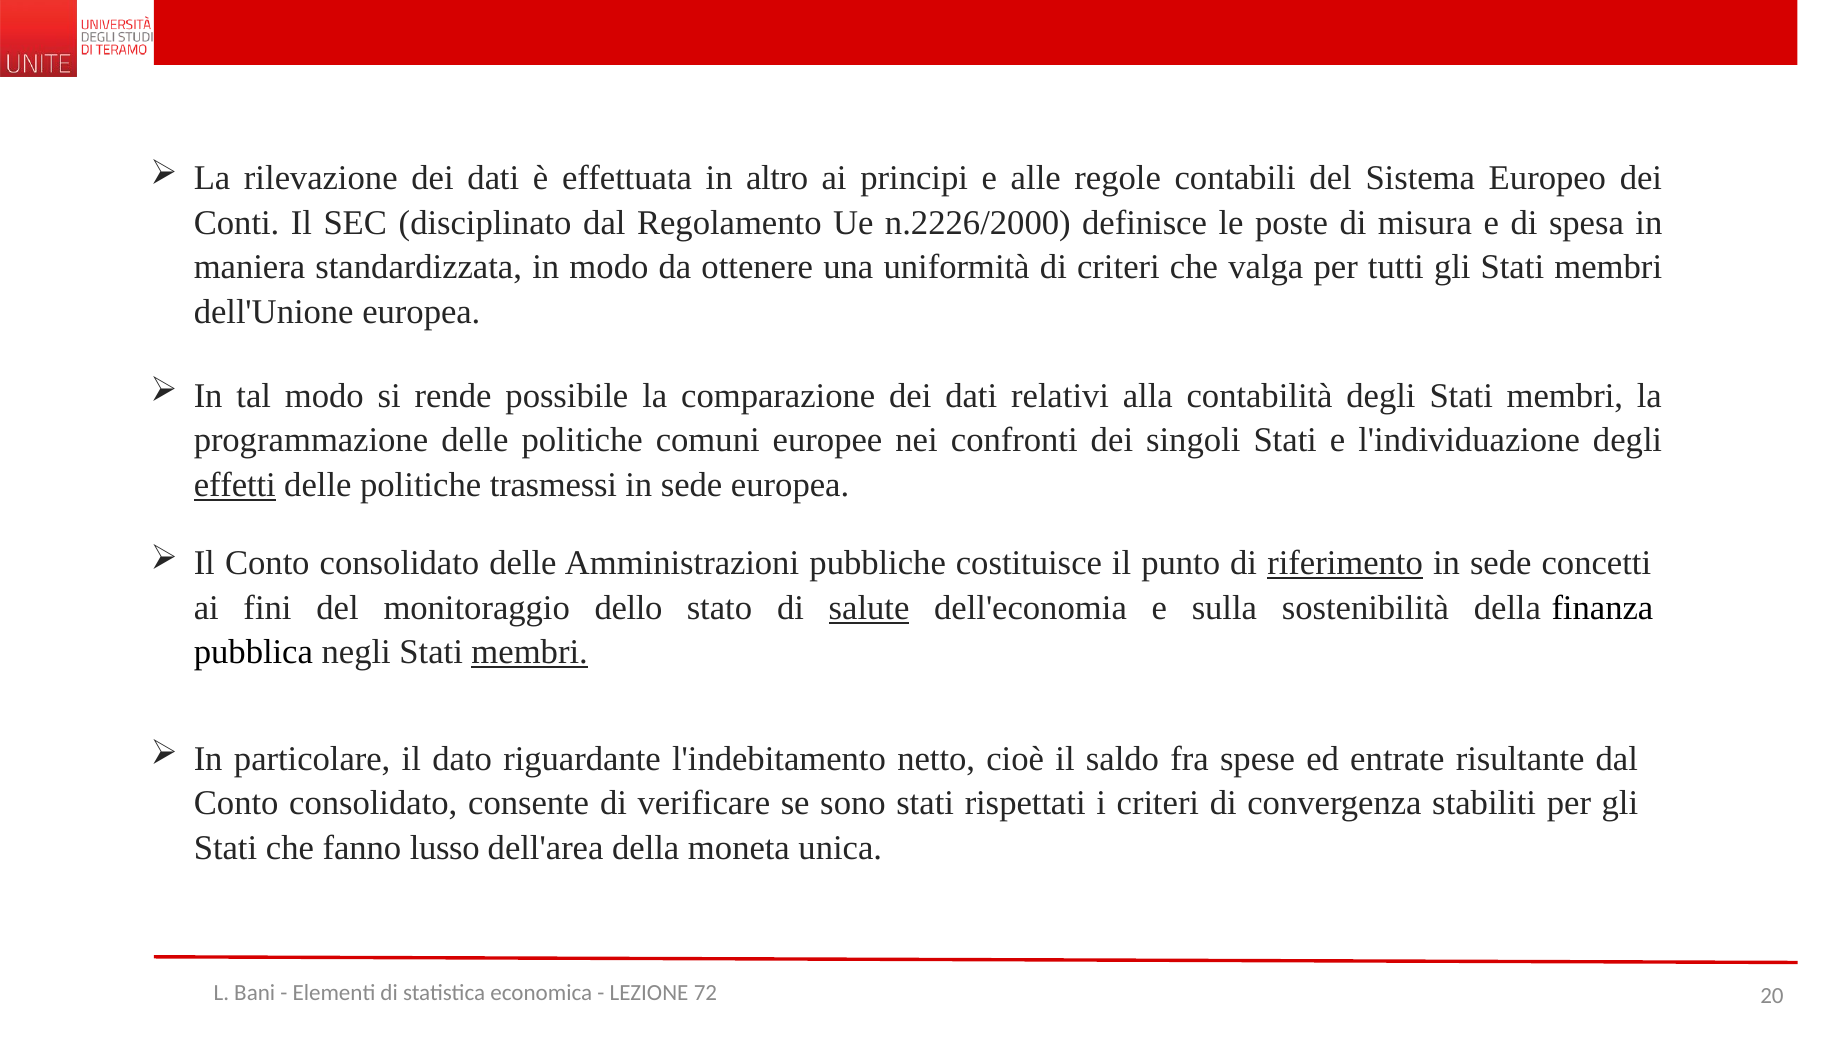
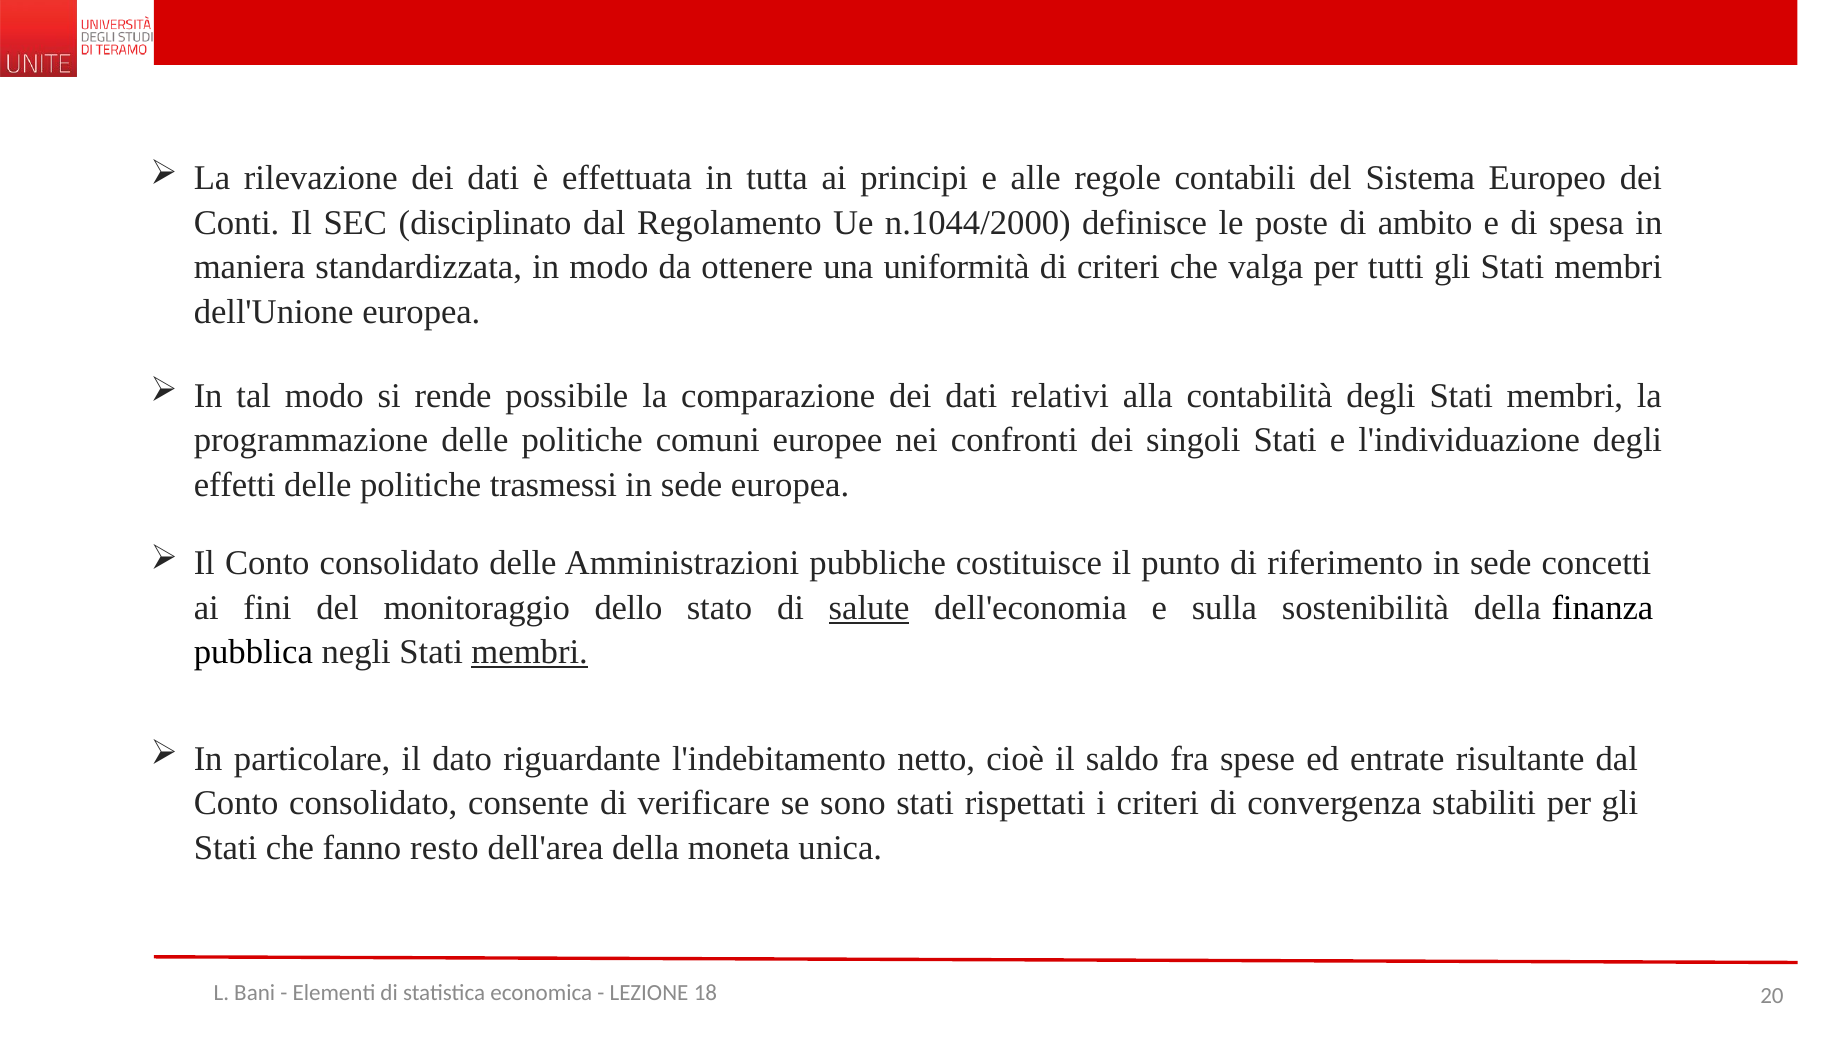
altro: altro -> tutta (777, 178)
n.2226/2000: n.2226/2000 -> n.1044/2000 (978, 223)
misura: misura -> ambito (1425, 223)
effetti underline: present -> none (235, 484)
riferimento underline: present -> none (1345, 563)
lusso: lusso -> resto (444, 847)
72: 72 -> 18 (705, 992)
